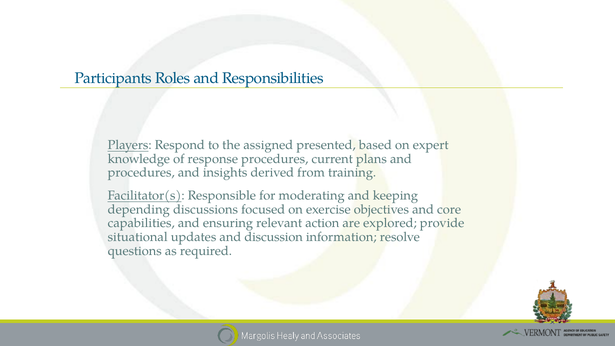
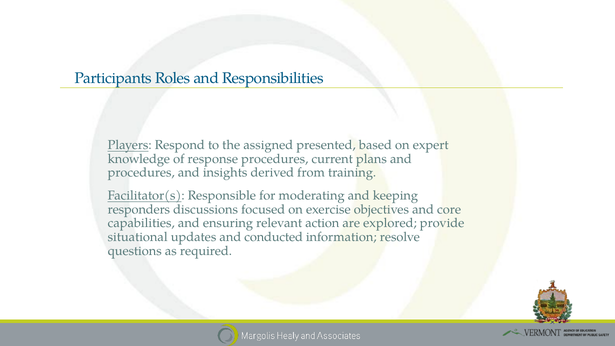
depending: depending -> responders (139, 209)
discussion: discussion -> conducted (274, 237)
